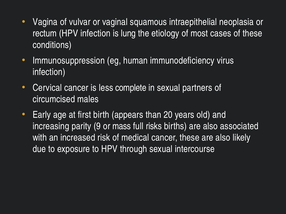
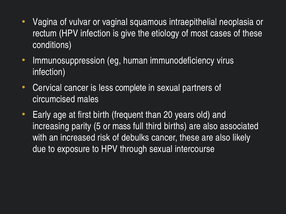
lung: lung -> give (128, 34)
appears: appears -> frequent (127, 115)
9: 9 -> 5 (97, 126)
risks: risks -> third (154, 126)
medical: medical -> debulks (135, 138)
